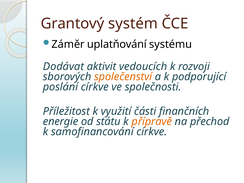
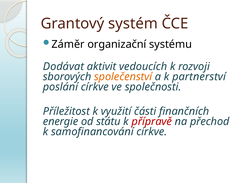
uplatňování: uplatňování -> organizační (117, 44)
podporující: podporující -> partnerství (199, 77)
přípravě colour: orange -> red (152, 122)
